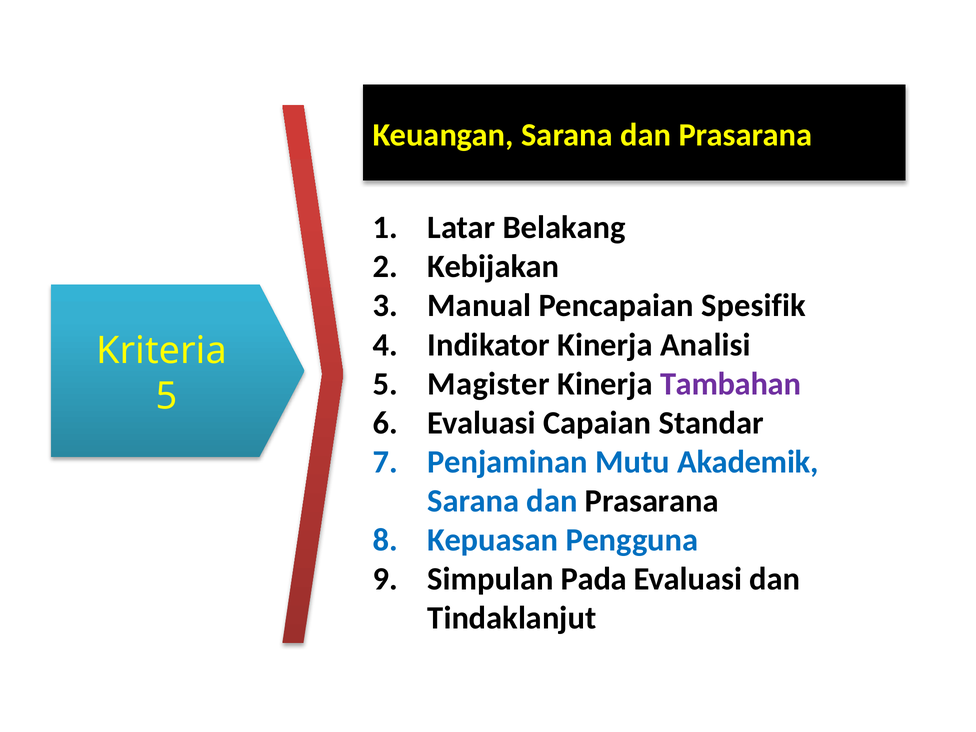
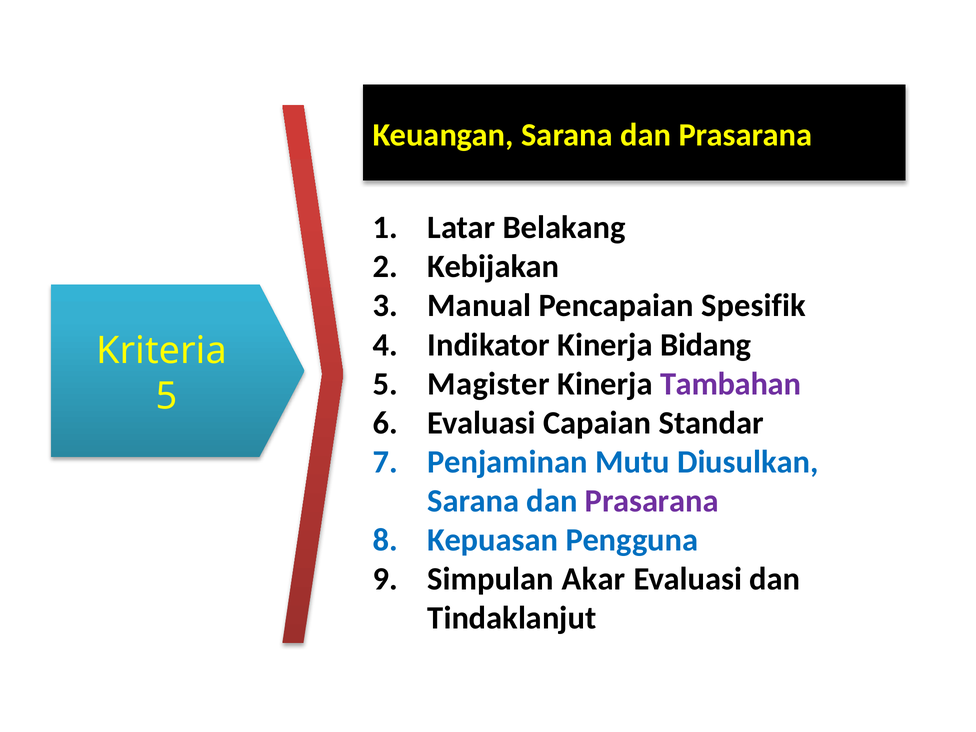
Analisi: Analisi -> Bidang (706, 345)
Akademik: Akademik -> Diusulkan (748, 462)
Prasarana colour: black -> purple (652, 501)
Pada: Pada -> Akar (594, 579)
